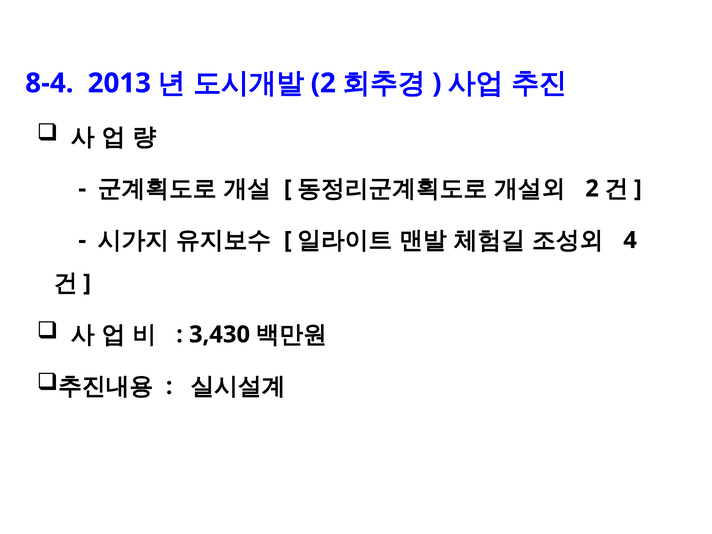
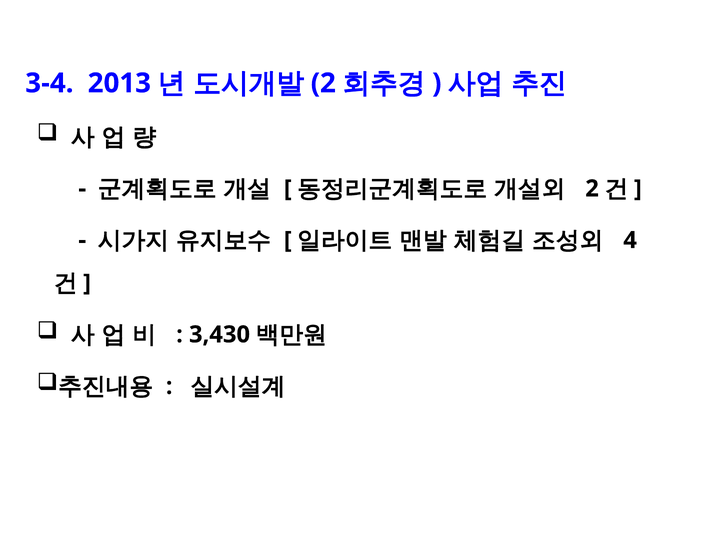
8-4: 8-4 -> 3-4 (49, 83)
